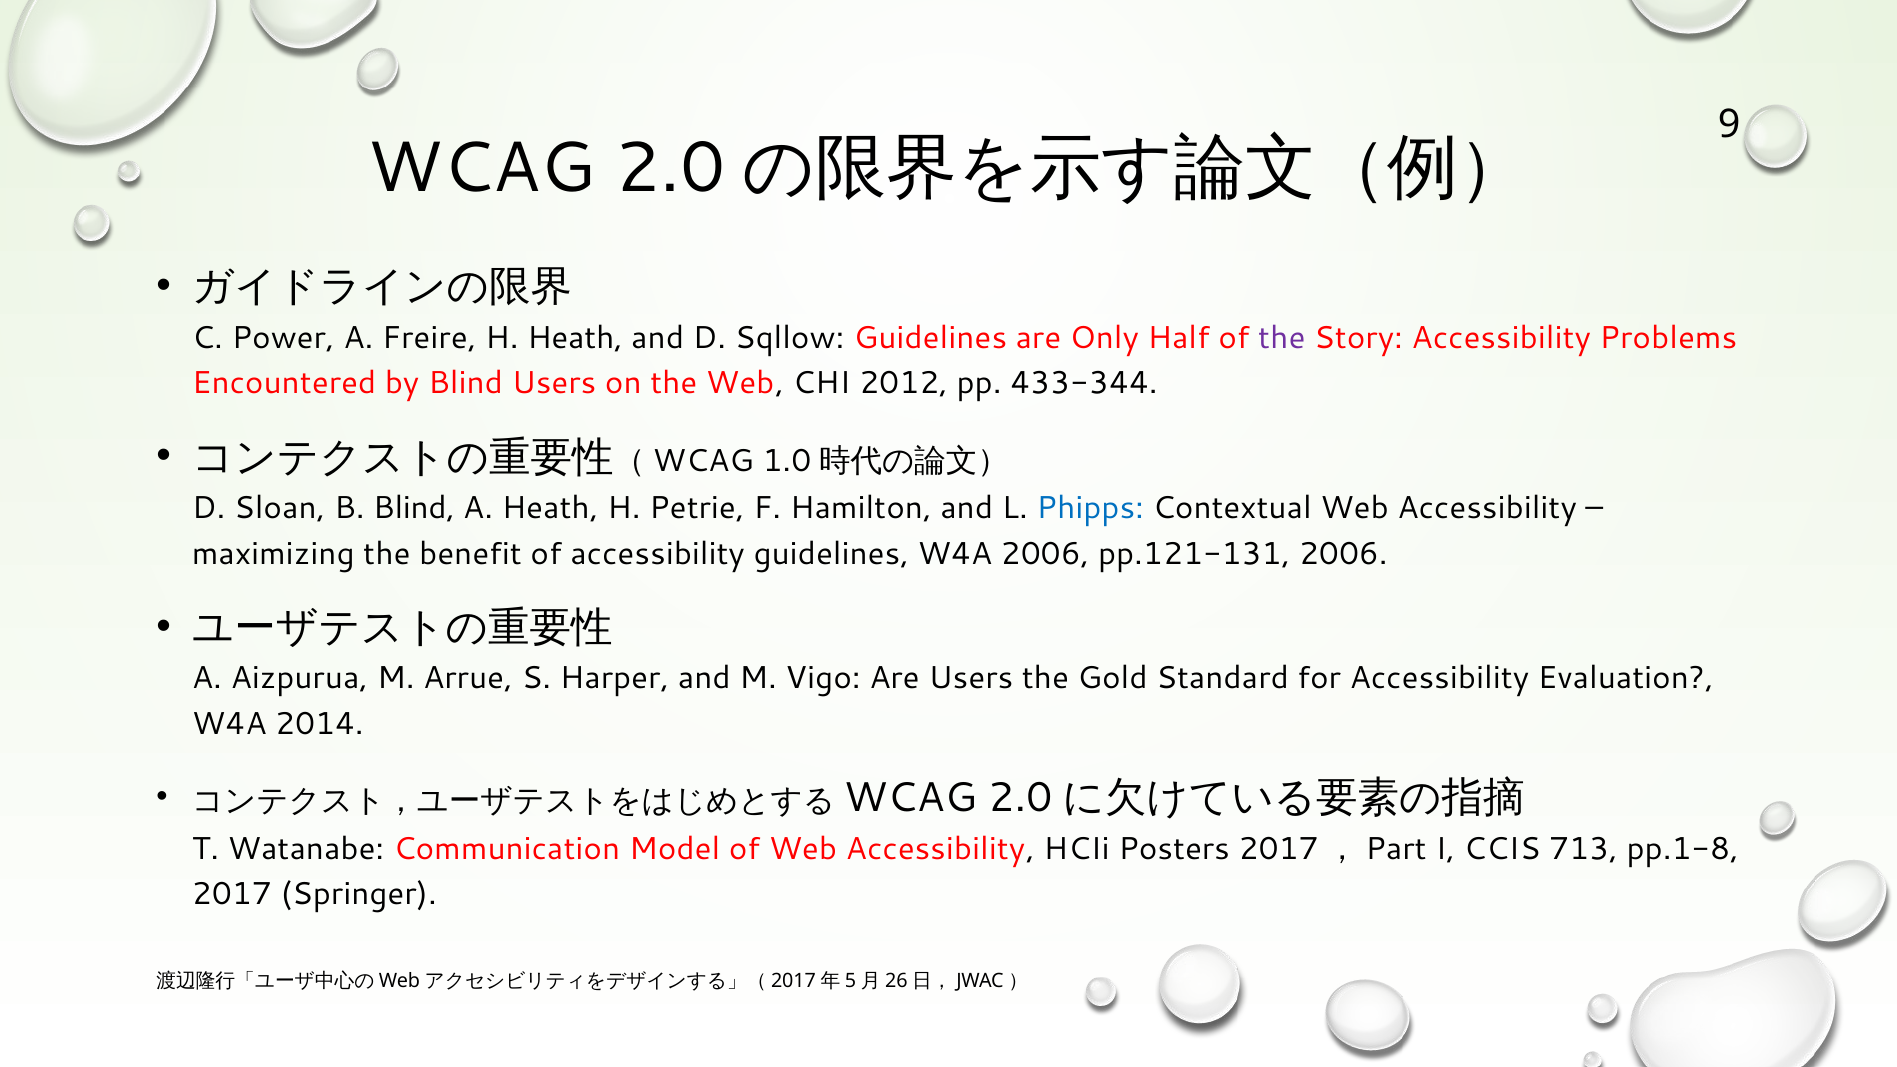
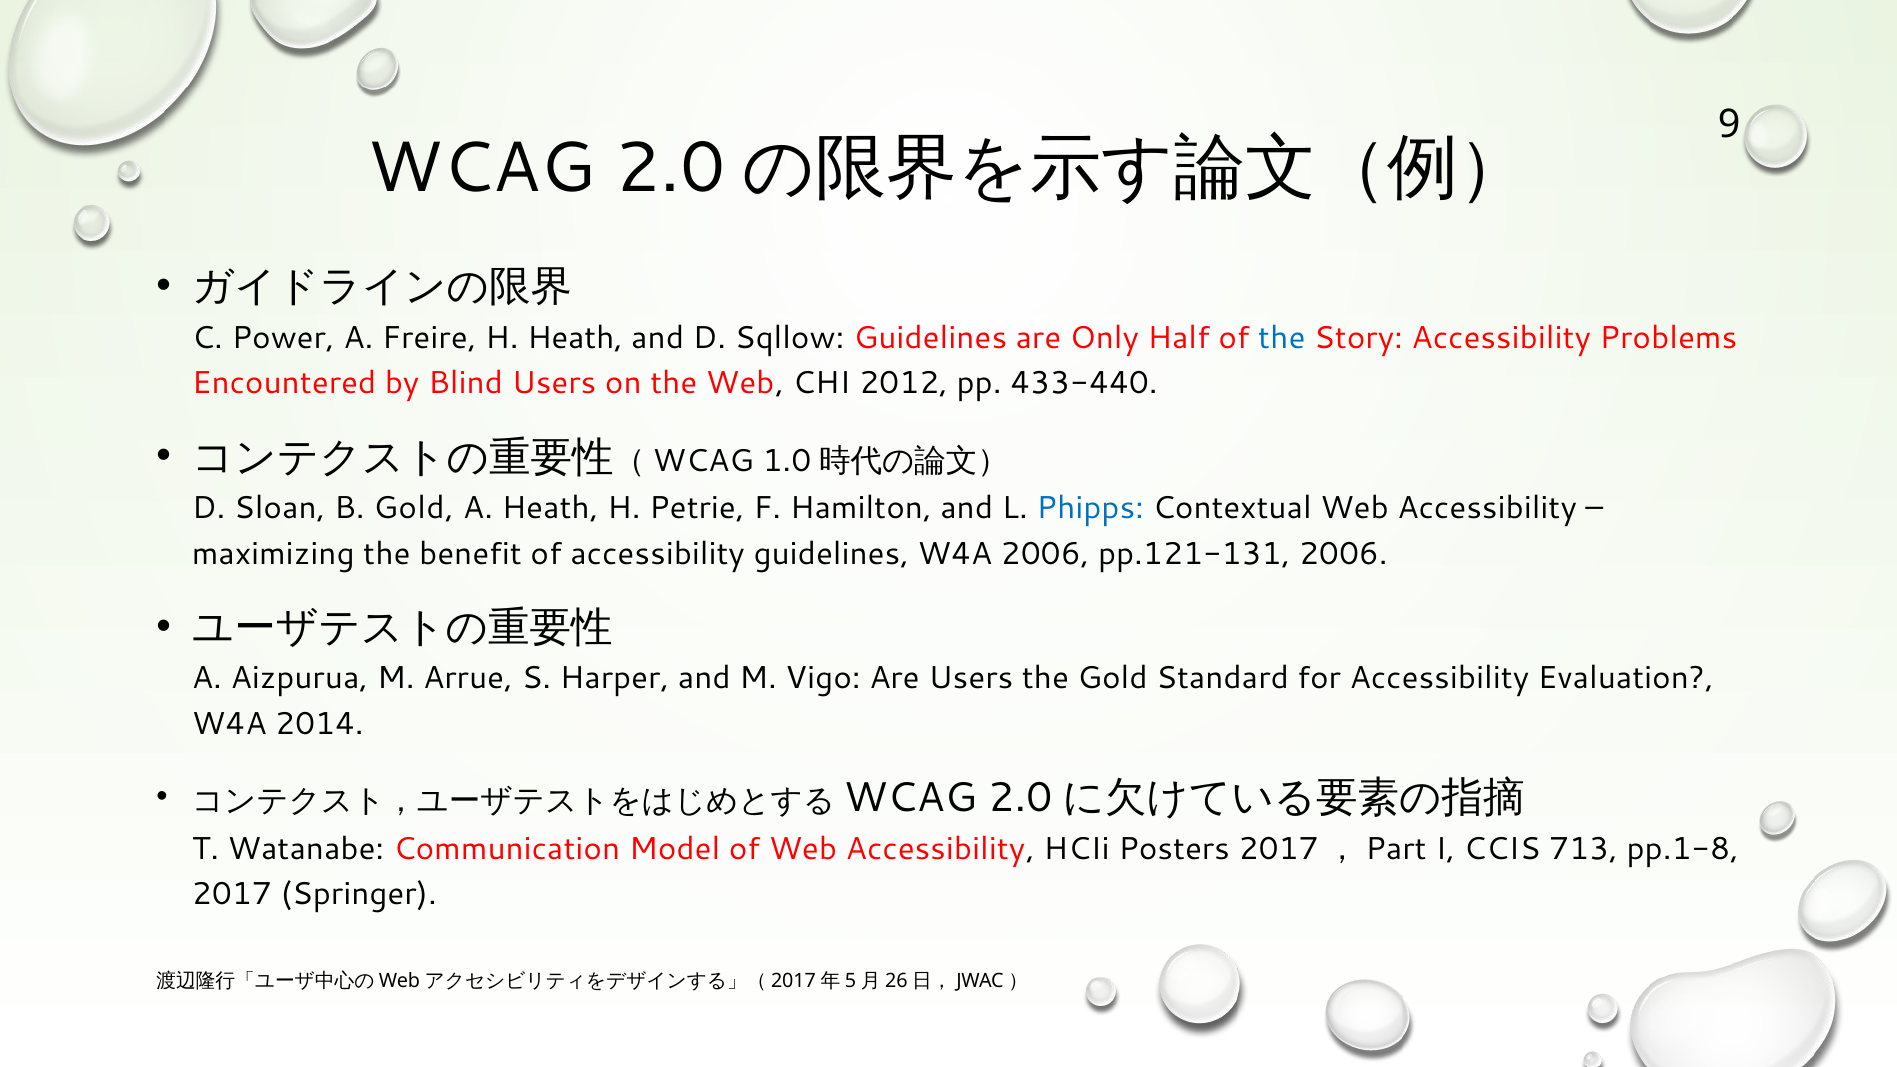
the colour: purple -> blue (1282, 338)
433-344: 433-344 -> 433-440 (1084, 383)
B Blind: Blind -> Gold (414, 508)
